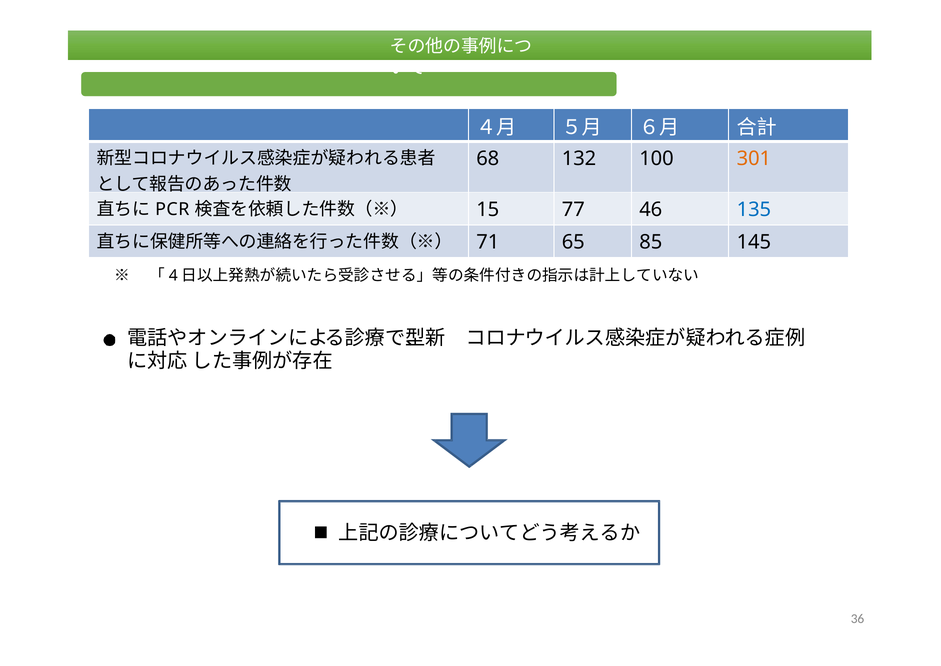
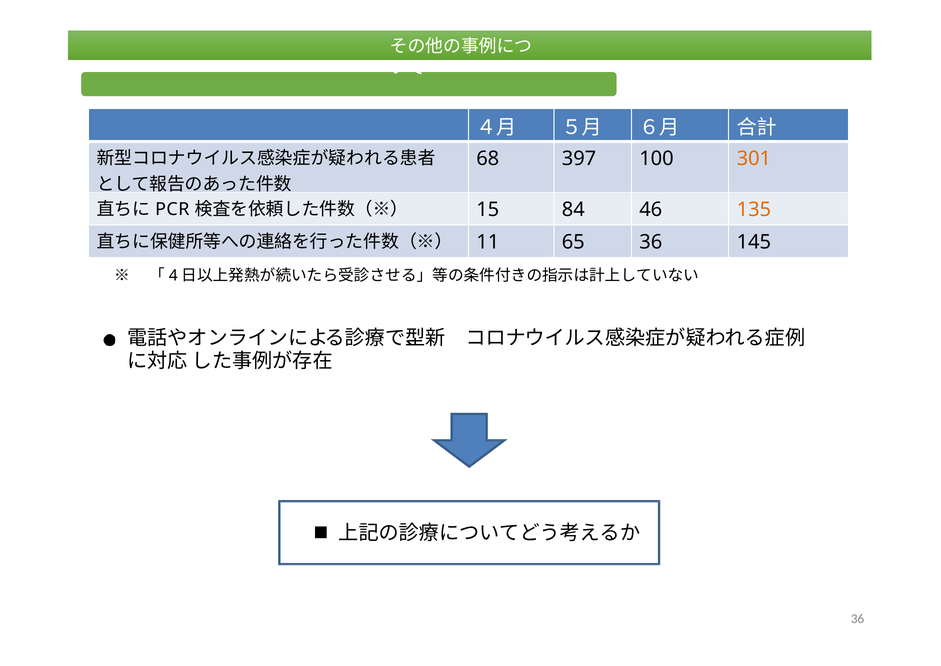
132: 132 -> 397 (579, 158)
77: 77 -> 84 (573, 209)
135 colour: blue -> orange (754, 209)
71: 71 -> 11 (488, 242)
65 85: 85 -> 36 (651, 242)
